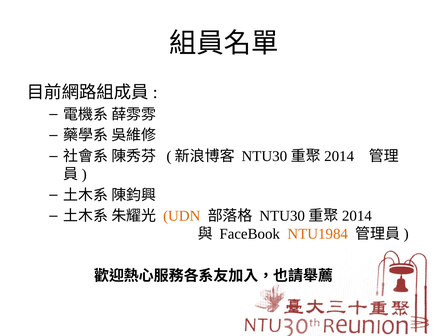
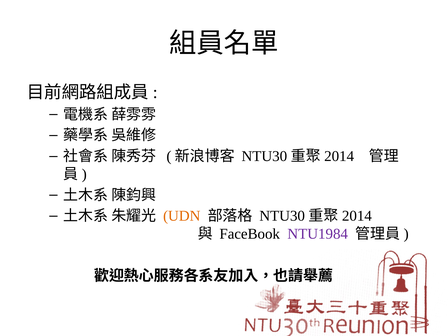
NTU1984 colour: orange -> purple (318, 234)
